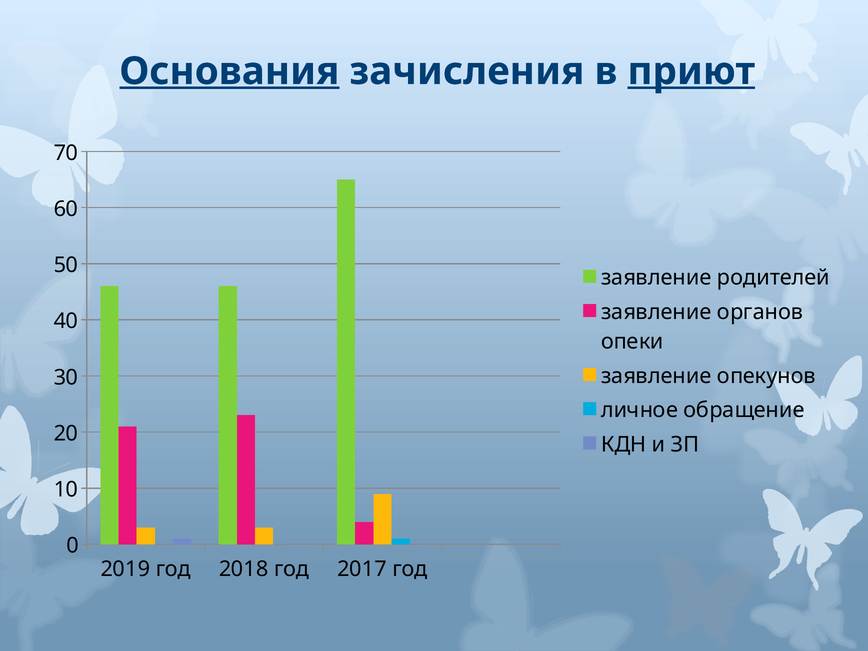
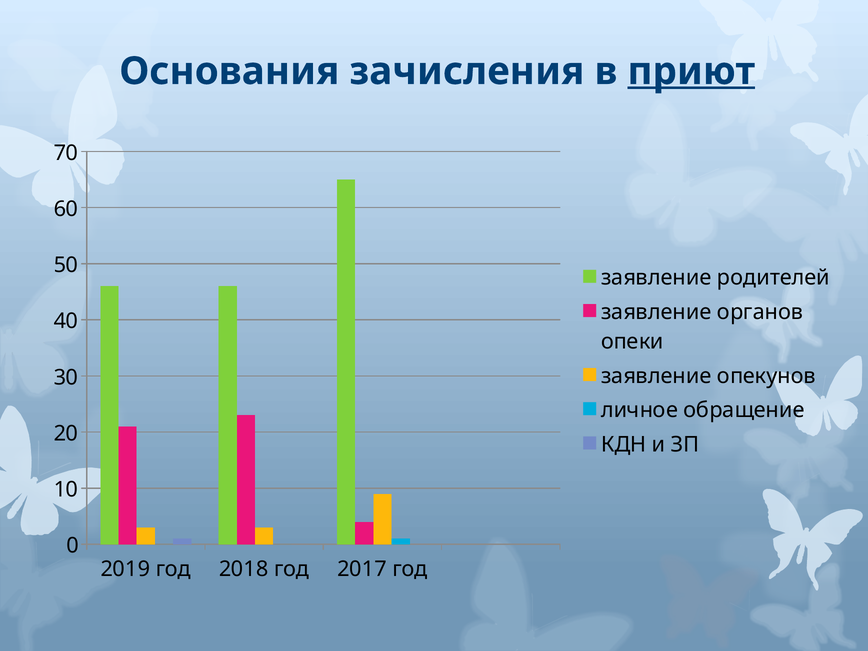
Основания underline: present -> none (229, 71)
